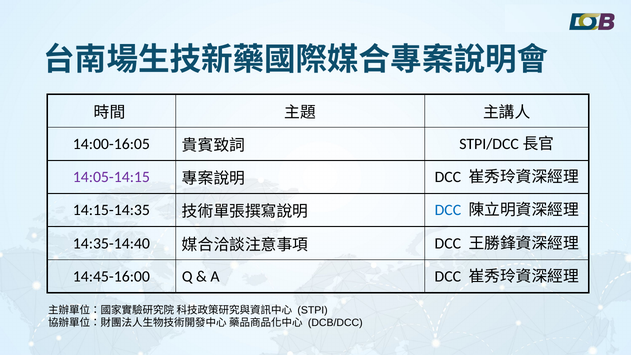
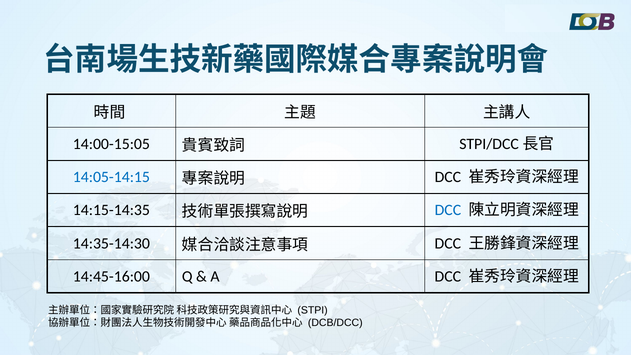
14:00-16:05: 14:00-16:05 -> 14:00-15:05 (111, 144)
14:05-14:15 colour: purple -> blue (111, 177)
14:35-14:40: 14:35-14:40 -> 14:35-14:30 (111, 243)
